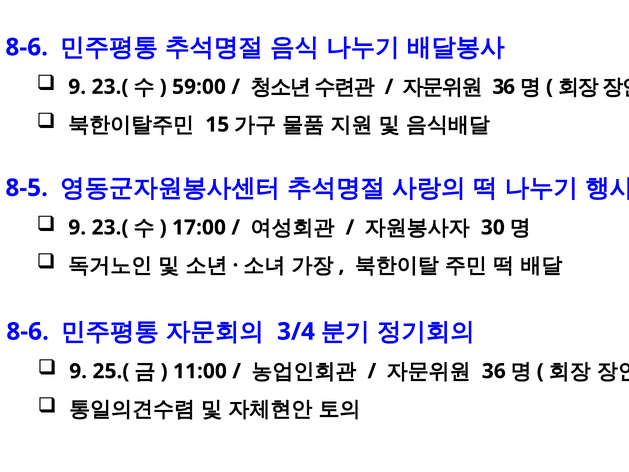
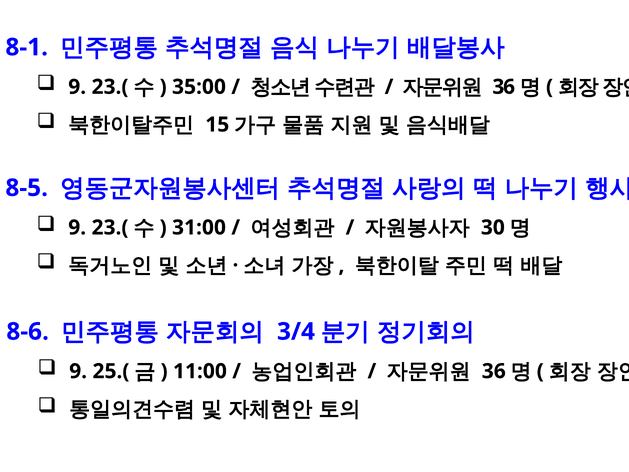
8-6: 8-6 -> 8-1 (27, 47)
59:00: 59:00 -> 35:00 (199, 87)
17:00: 17:00 -> 31:00 (199, 227)
